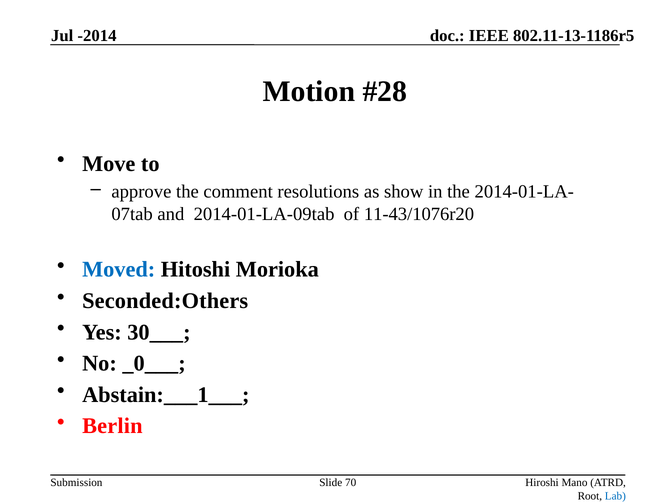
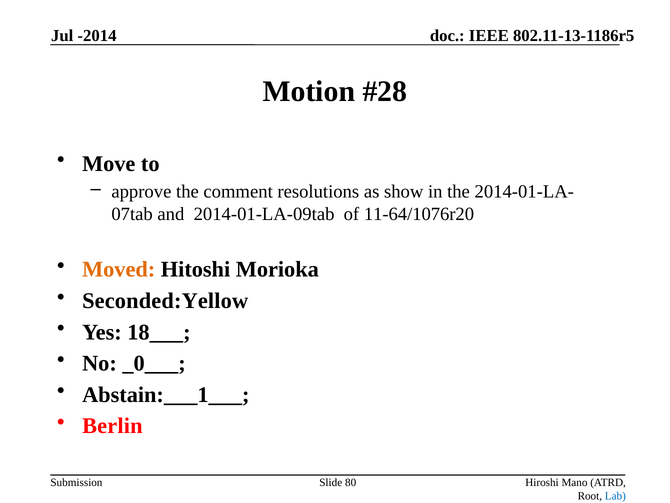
11-43/1076r20: 11-43/1076r20 -> 11-64/1076r20 (419, 214)
Moved colour: blue -> orange (119, 269)
Seconded:Others: Seconded:Others -> Seconded:Yellow (165, 301)
30___: 30___ -> 18___ (159, 332)
70: 70 -> 80 (351, 482)
